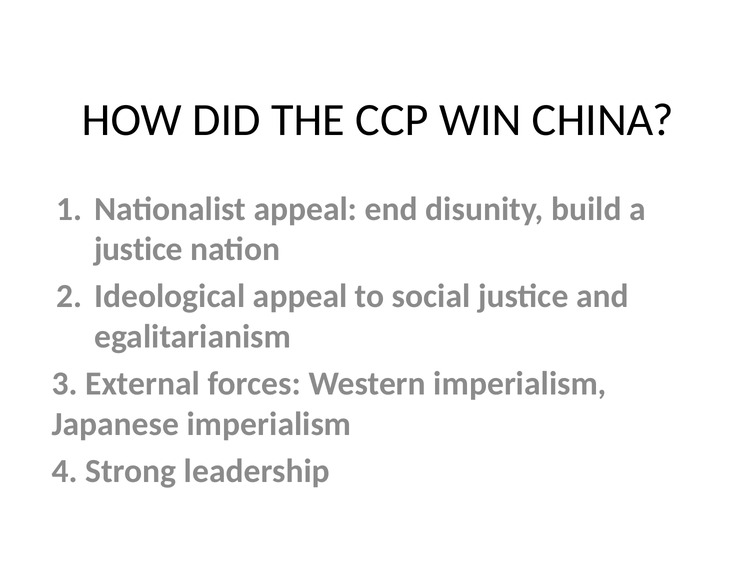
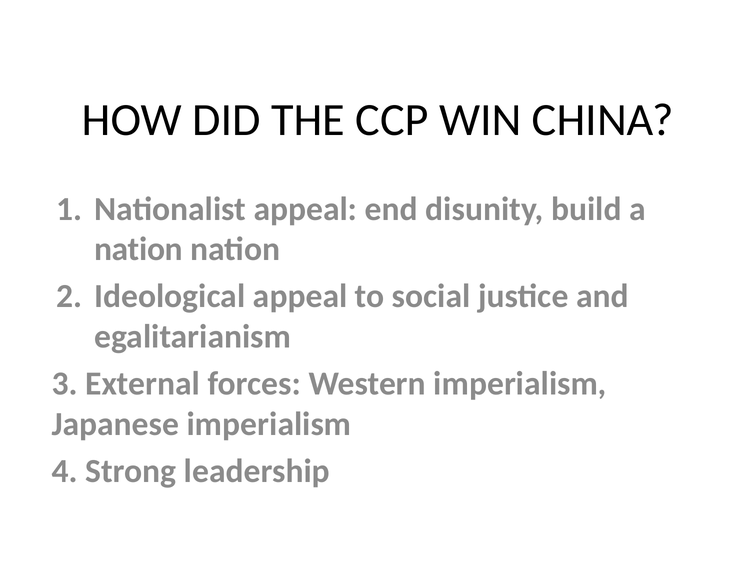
justice: justice -> nation (138, 249)
